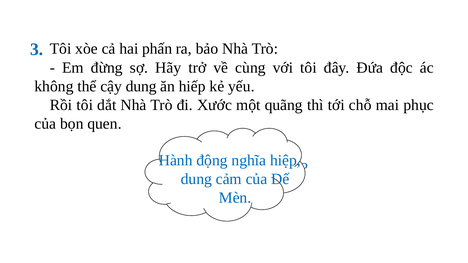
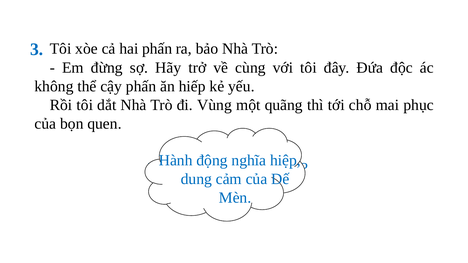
cậy dung: dung -> phấn (141, 86)
Xước: Xước -> Vùng (214, 105)
